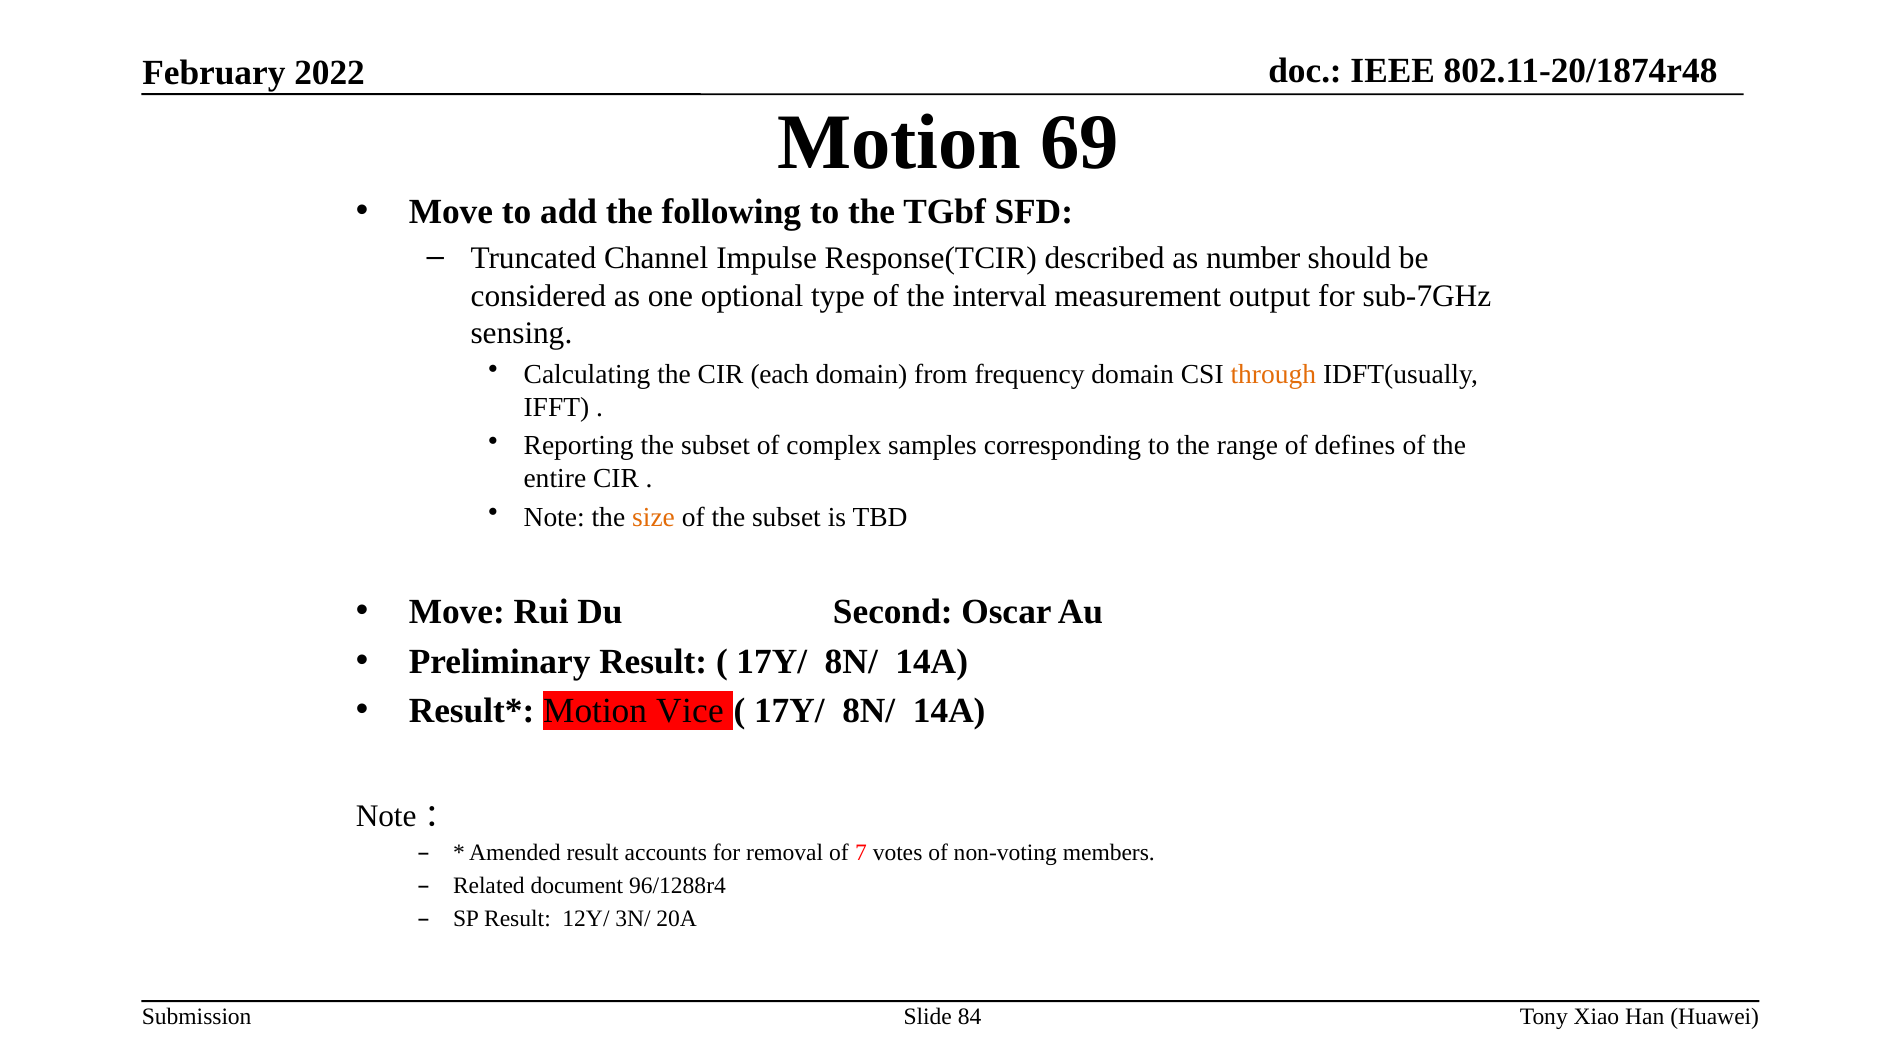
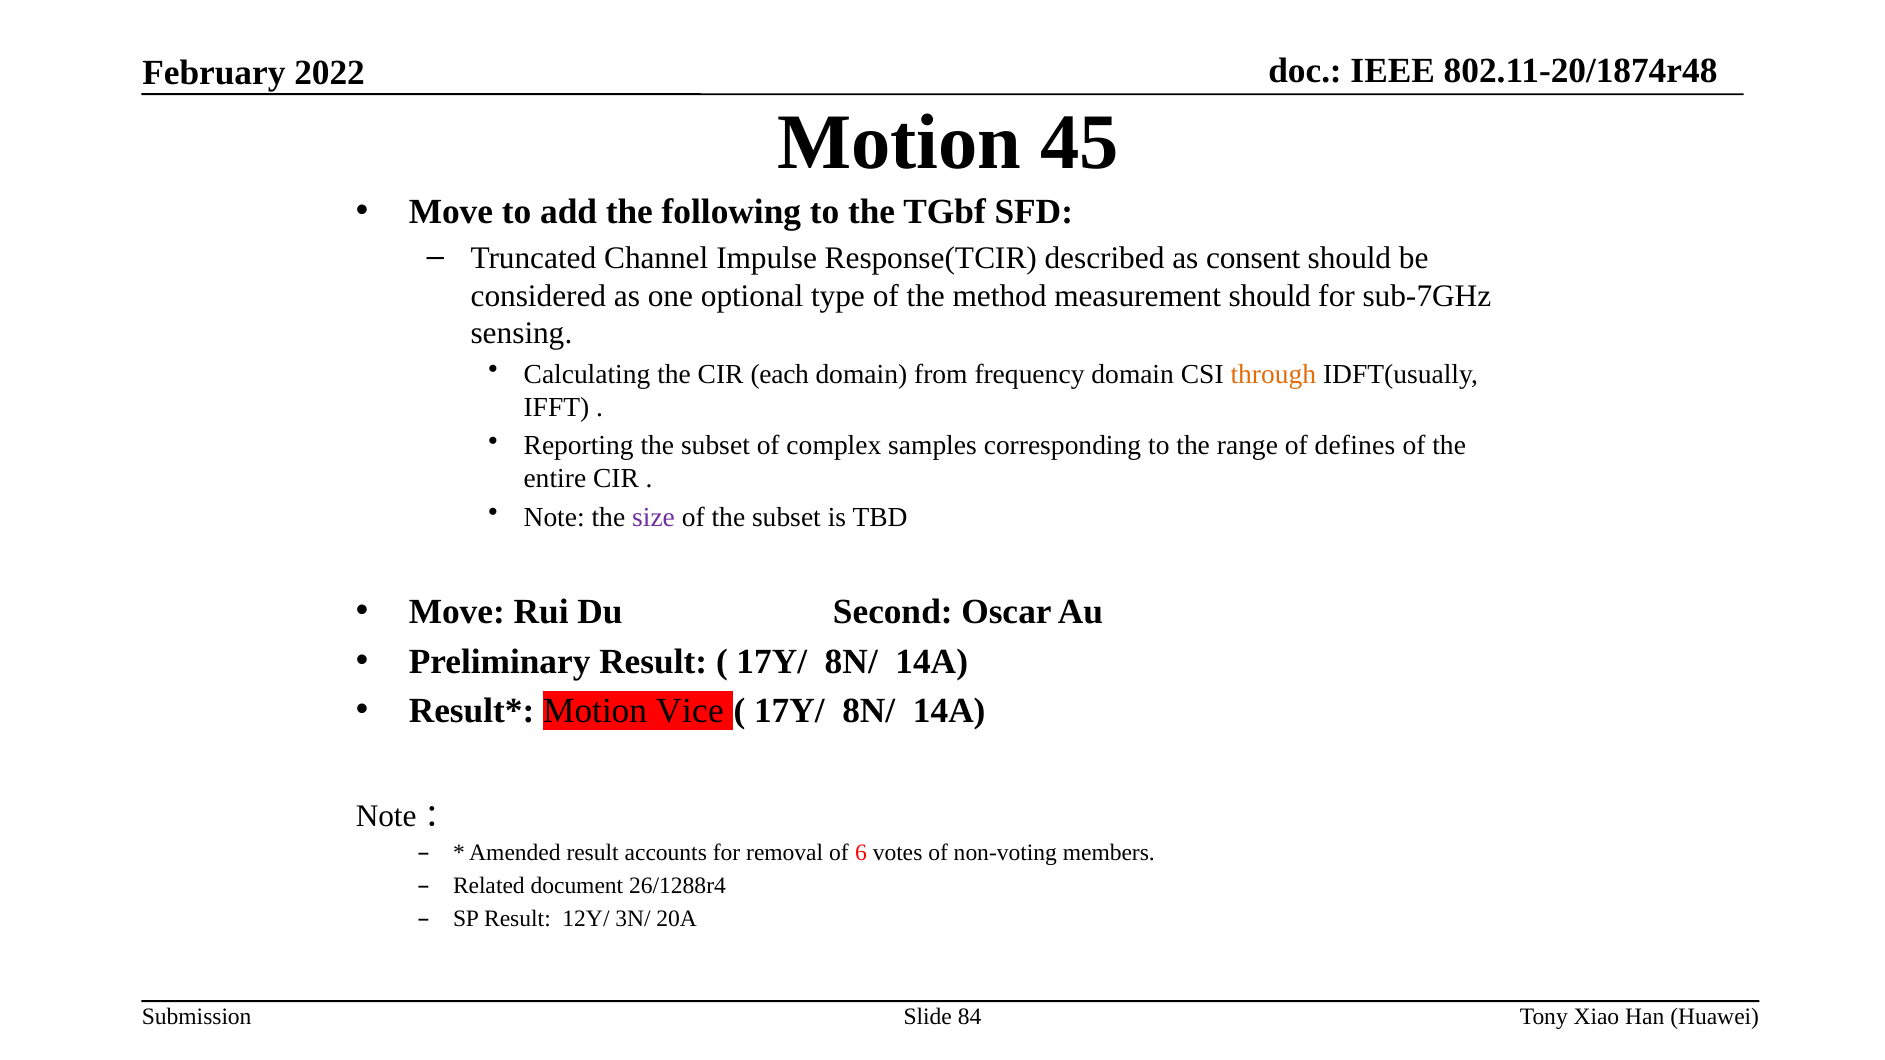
69: 69 -> 45 (1080, 142)
number: number -> consent (1253, 258)
interval: interval -> method (1000, 296)
measurement output: output -> should (1270, 296)
size colour: orange -> purple (654, 517)
7: 7 -> 6 (861, 853)
96/1288r4: 96/1288r4 -> 26/1288r4 (678, 886)
